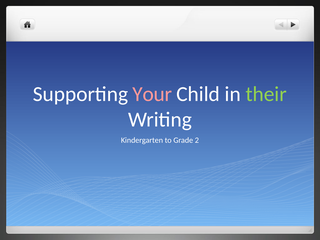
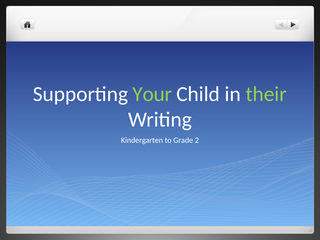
Your colour: pink -> light green (152, 94)
